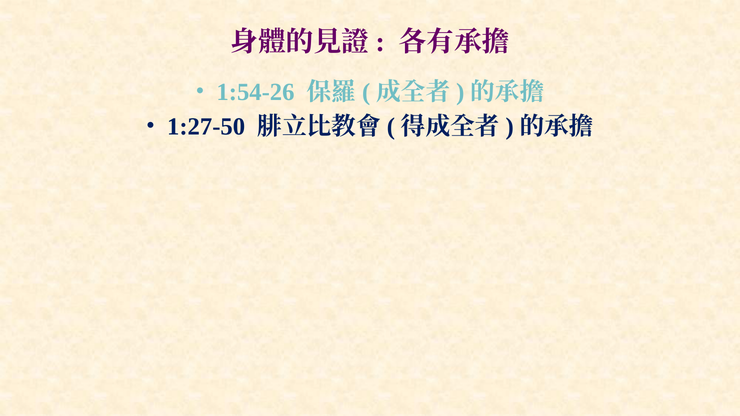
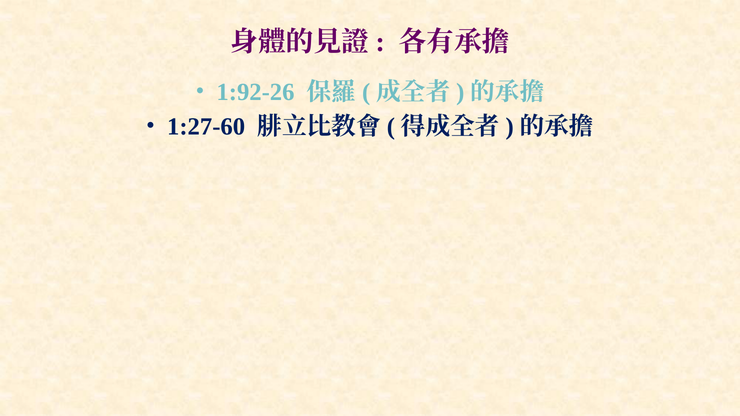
1:54-26: 1:54-26 -> 1:92-26 (255, 92)
1:27-50: 1:27-50 -> 1:27-60 (206, 127)
